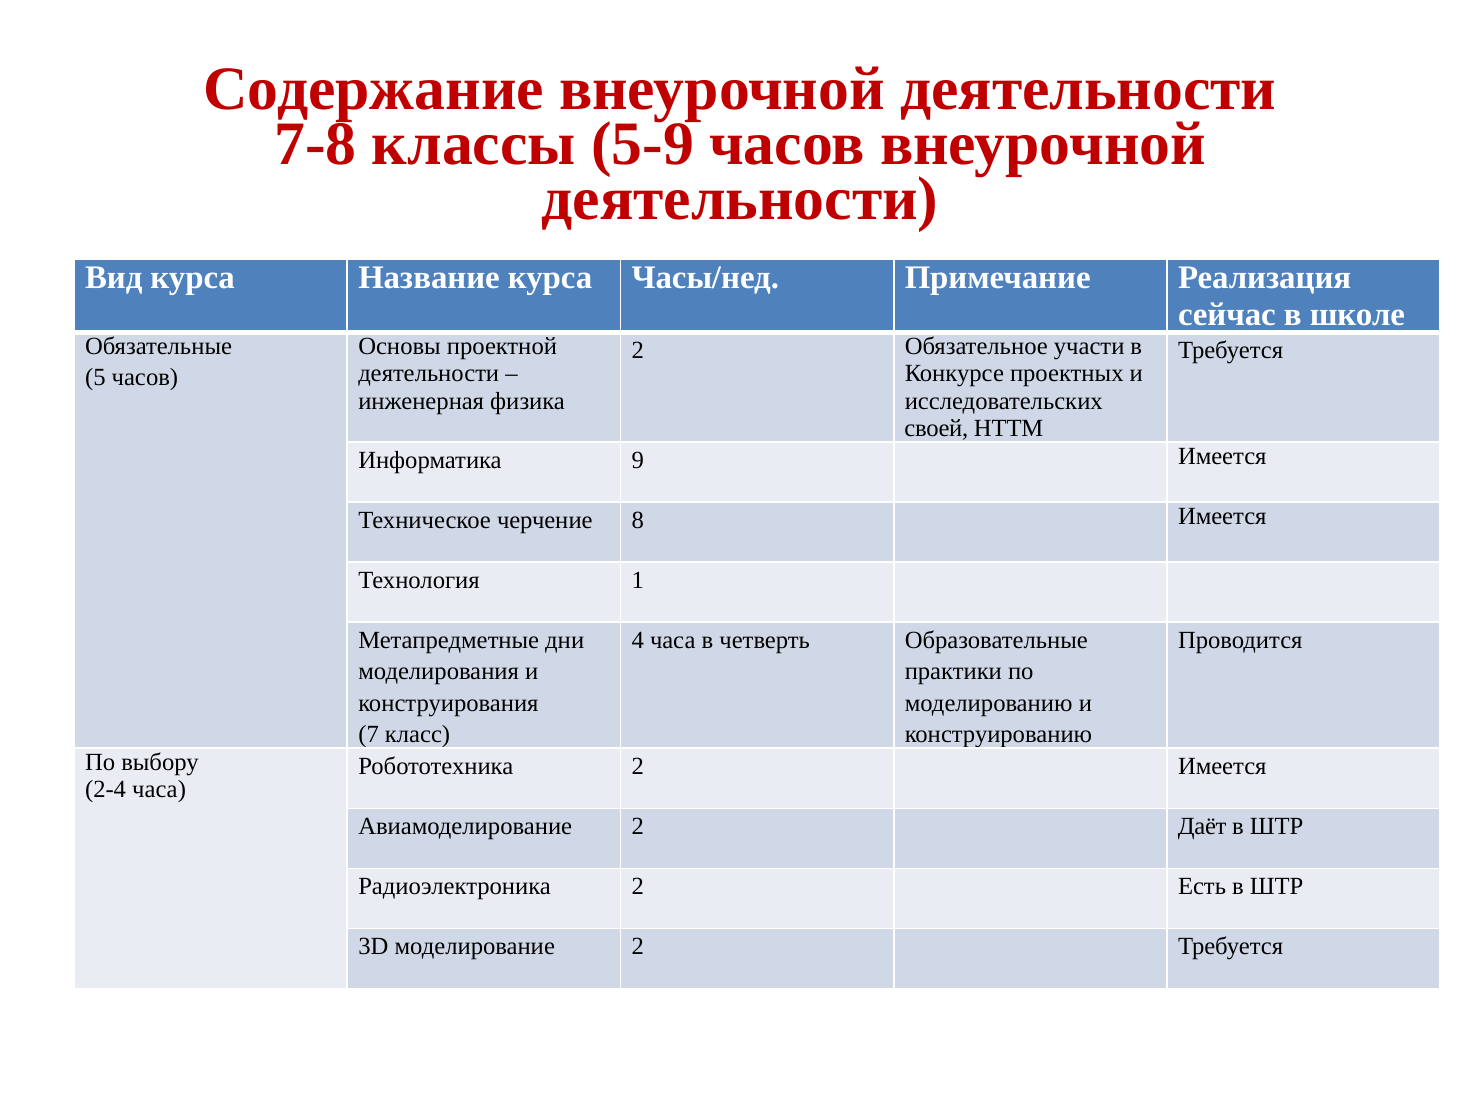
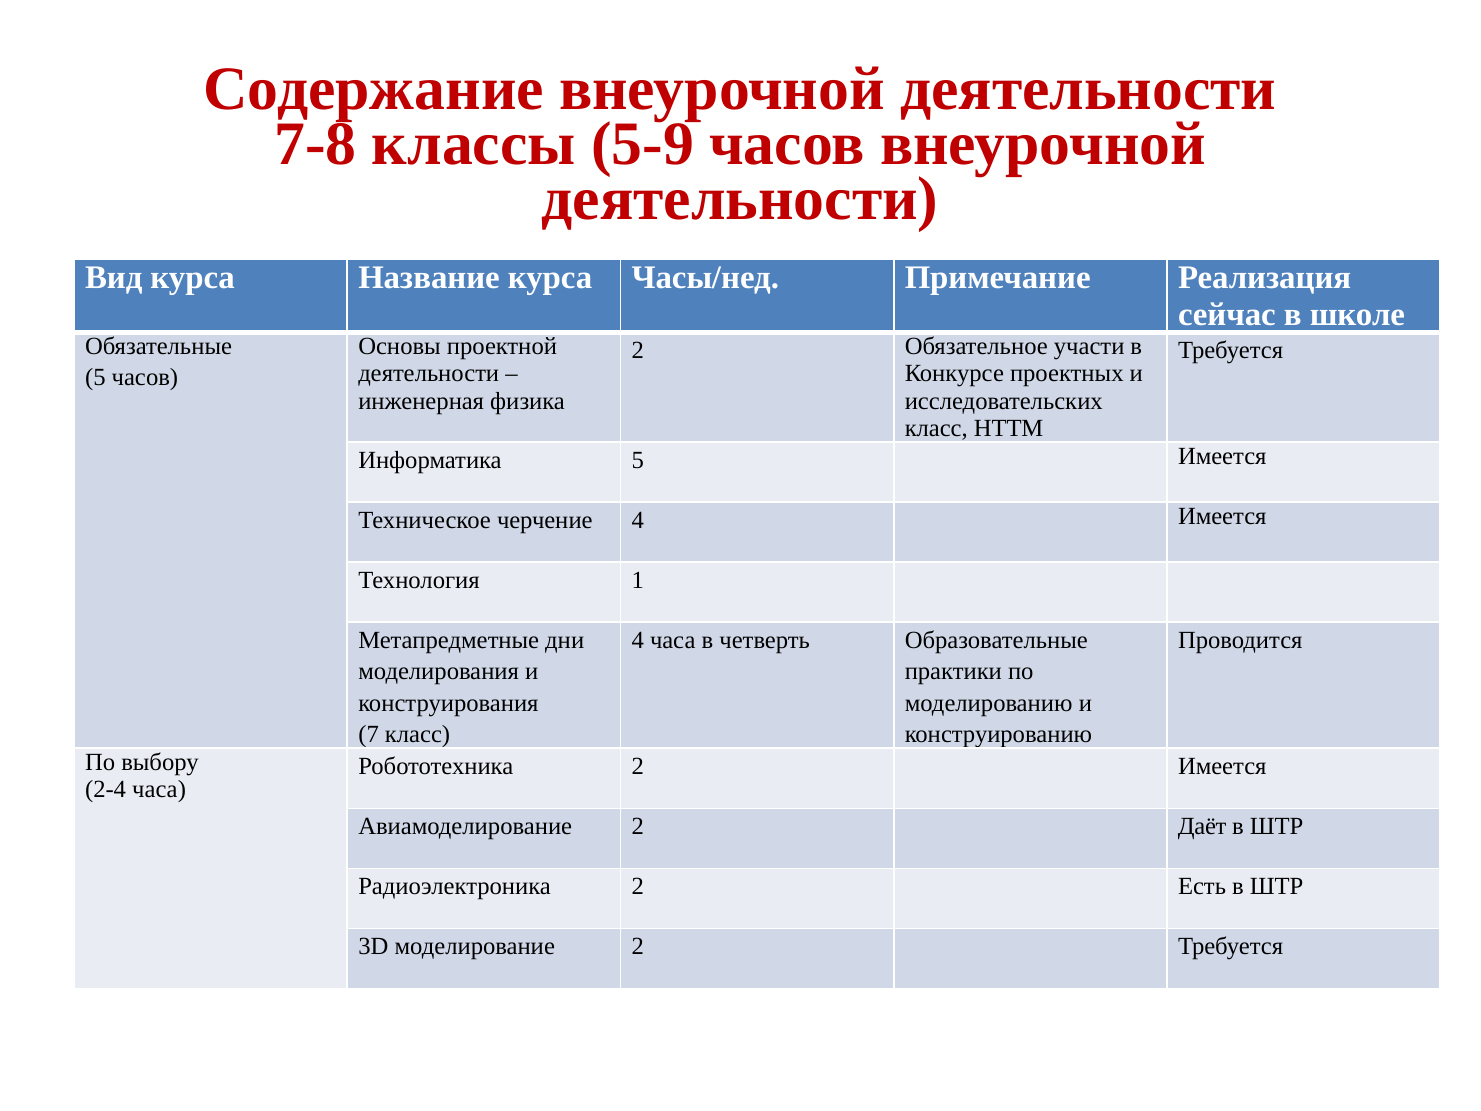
своей: своей -> класс (936, 428)
Информатика 9: 9 -> 5 (638, 460)
черчение 8: 8 -> 4 (638, 520)
